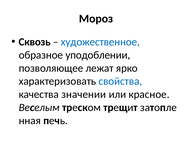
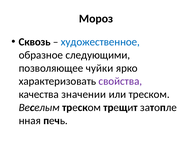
уподоблении: уподоблении -> следующими (98, 55)
лежат: лежат -> чуйки (100, 68)
свойства colour: blue -> purple (120, 81)
или красное: красное -> треском (149, 94)
